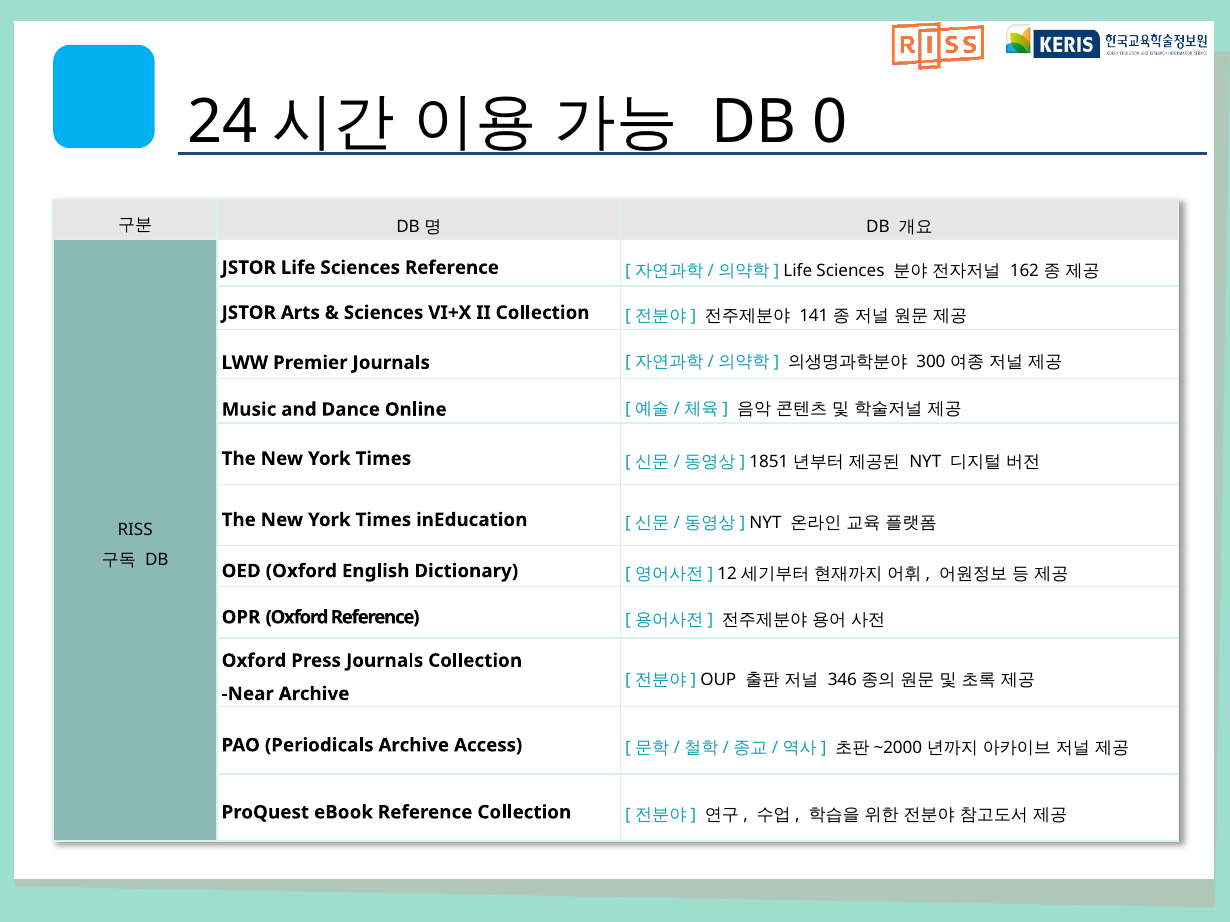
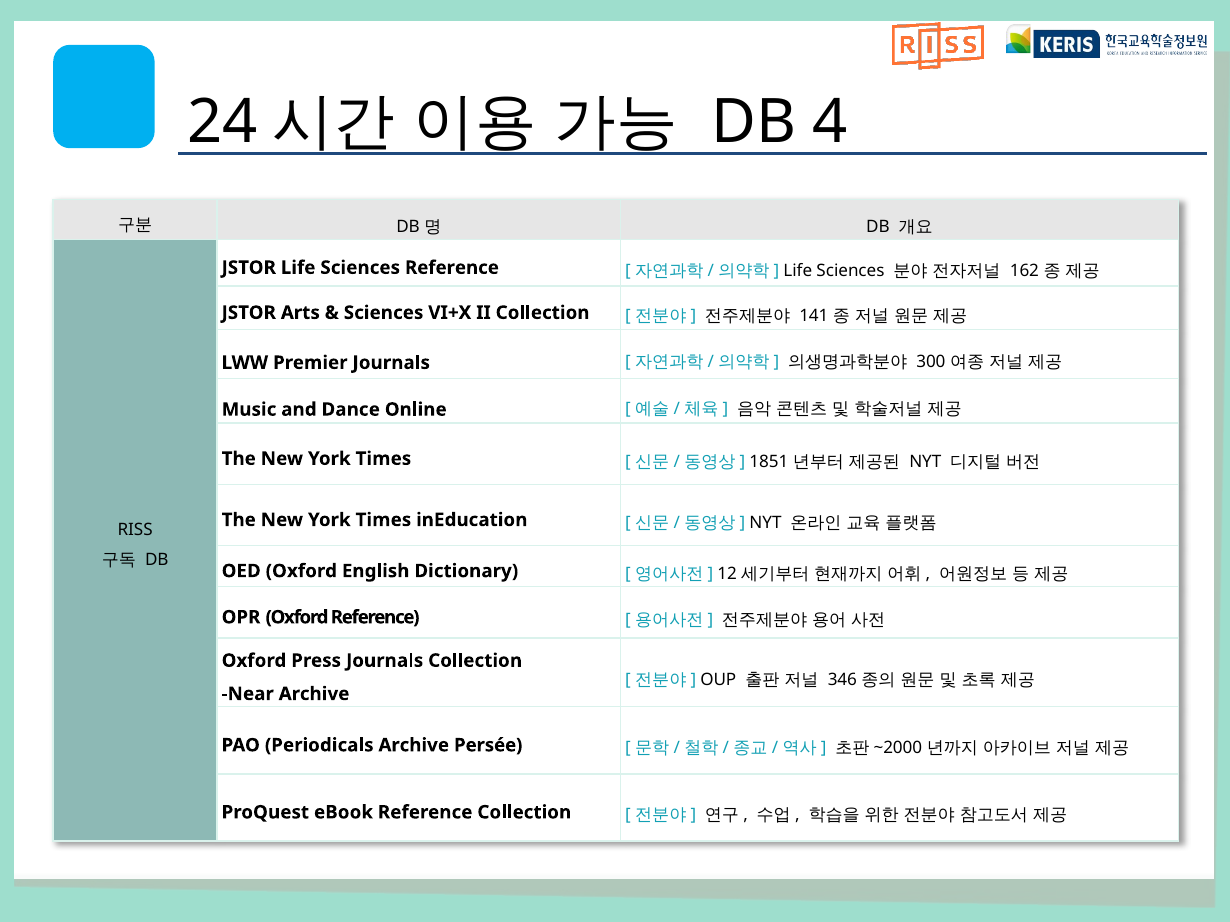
0: 0 -> 4 (830, 122)
Access: Access -> Persée (488, 746)
